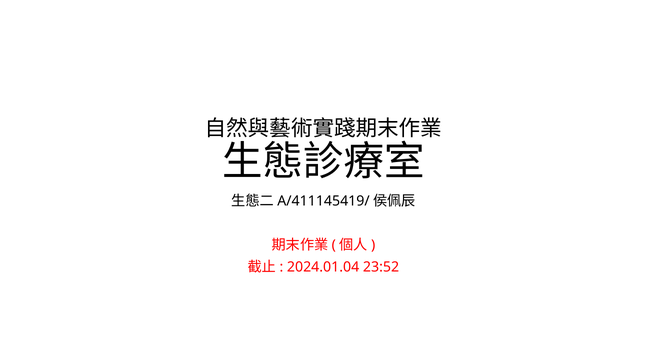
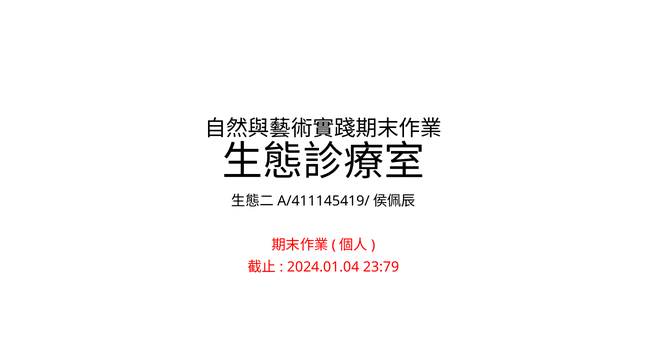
23:52: 23:52 -> 23:79 (381, 267)
